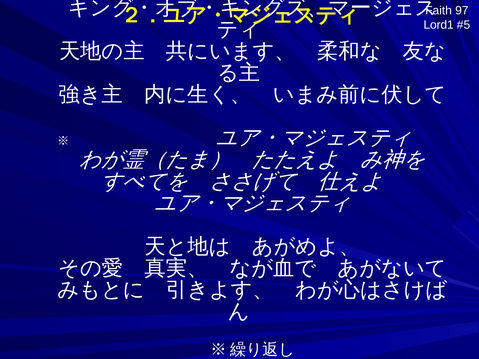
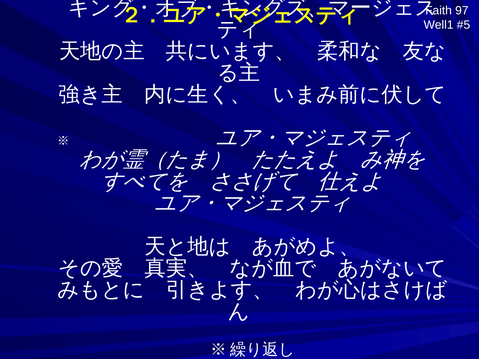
Lord1: Lord1 -> Well1 (439, 25)
